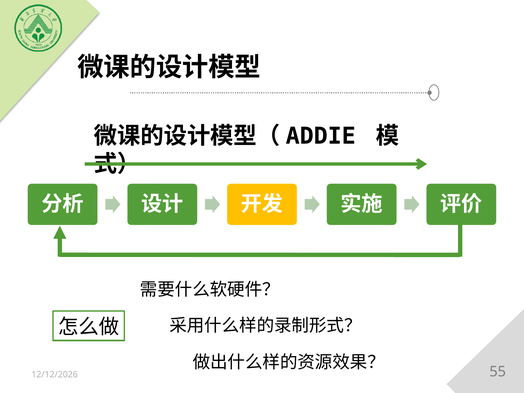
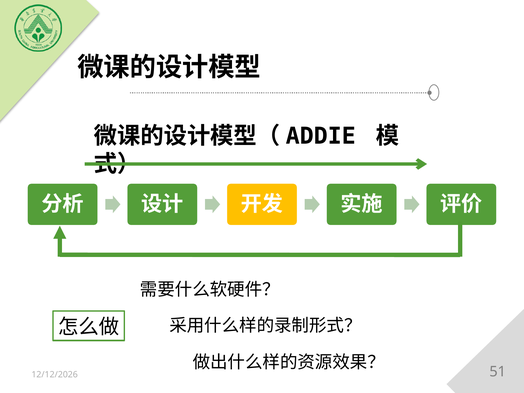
55: 55 -> 51 (498, 372)
